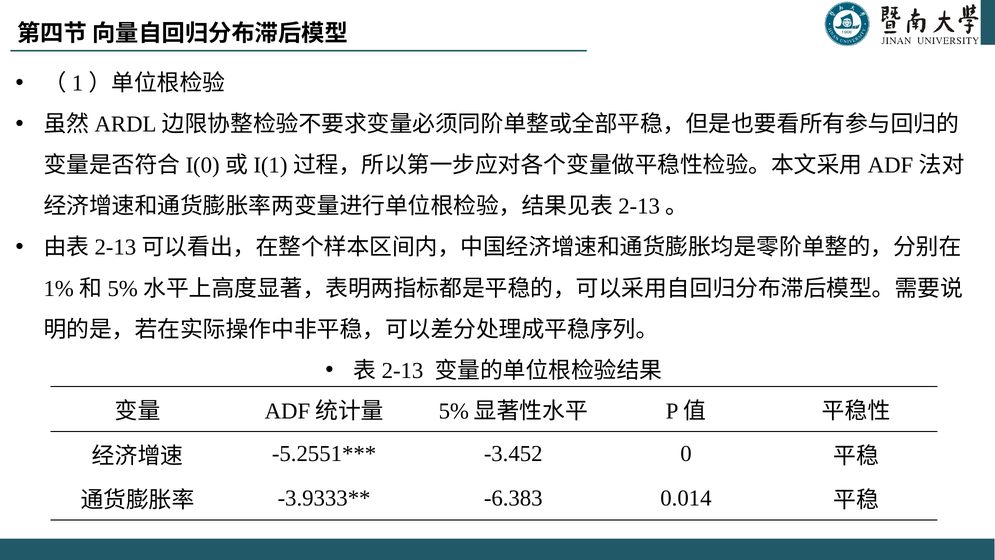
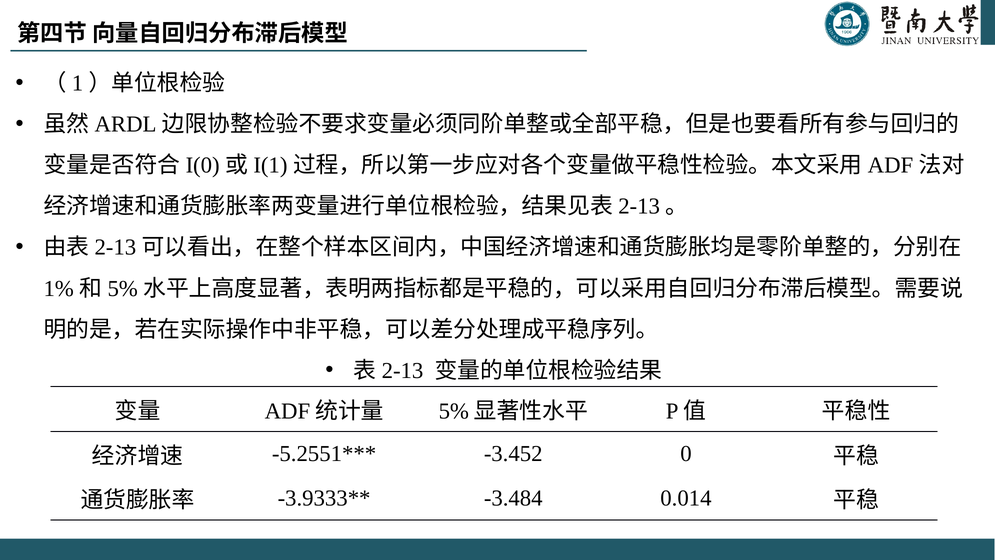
-6.383: -6.383 -> -3.484 (513, 498)
